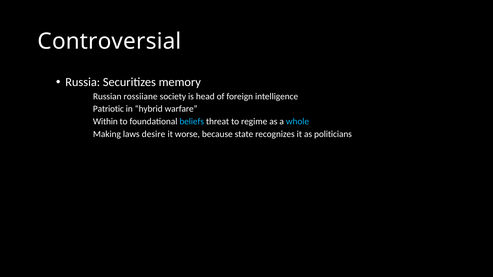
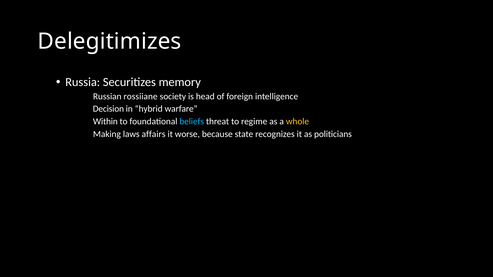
Controversial: Controversial -> Delegitimizes (110, 41)
Patriotic: Patriotic -> Decision (108, 109)
whole colour: light blue -> yellow (298, 122)
desire: desire -> affairs (154, 134)
